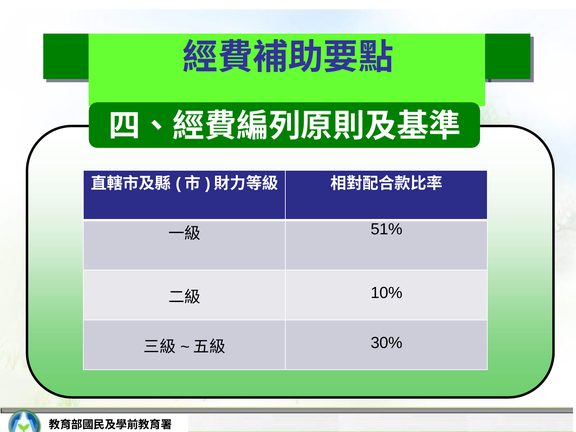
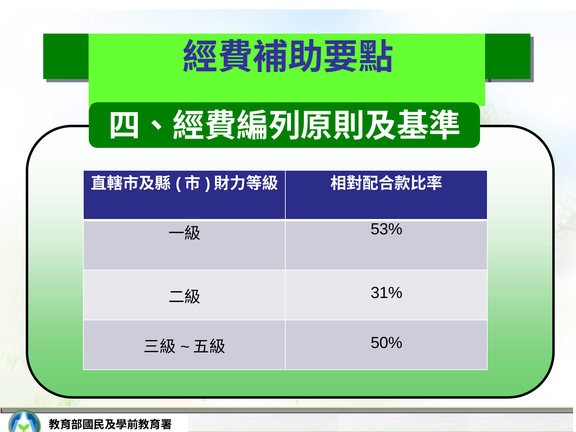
51%: 51% -> 53% (387, 229)
10%: 10% -> 31% (387, 293)
30%: 30% -> 50% (387, 343)
